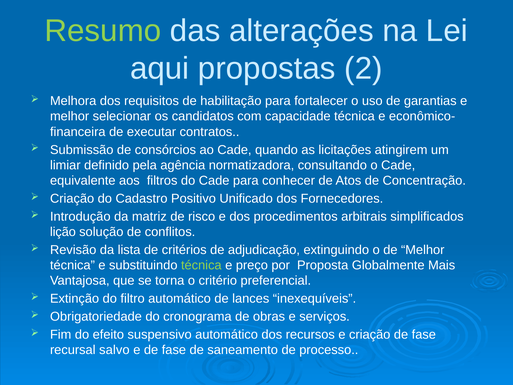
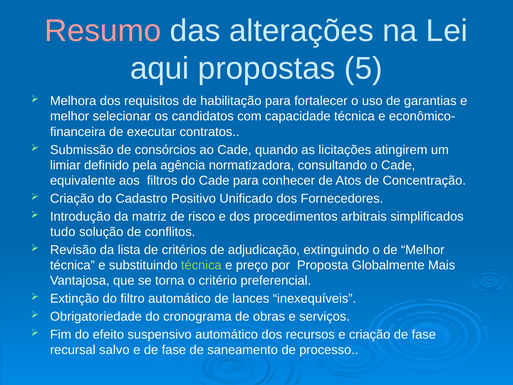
Resumo colour: light green -> pink (103, 31)
2: 2 -> 5 (363, 69)
lição: lição -> tudo (63, 232)
